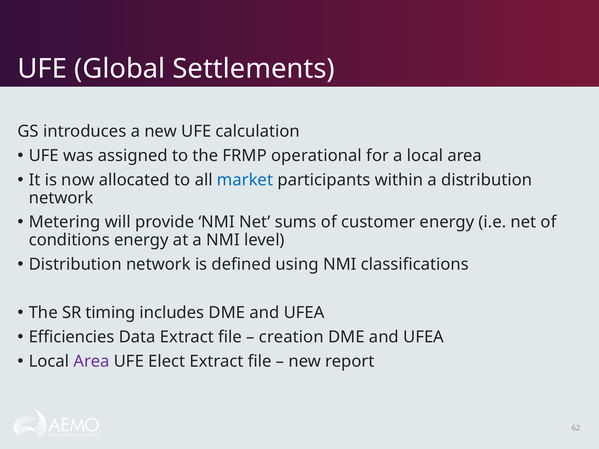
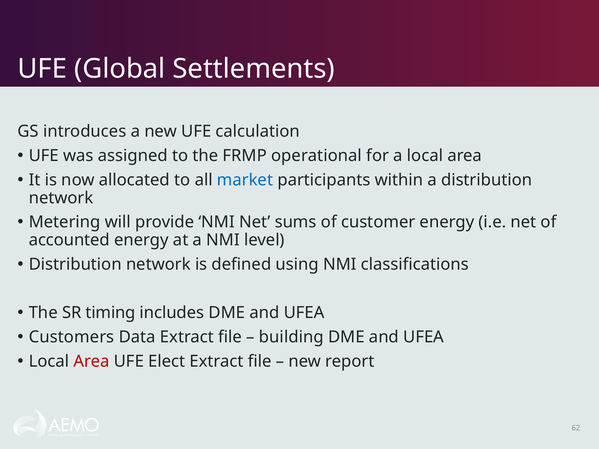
conditions: conditions -> accounted (69, 240)
Efficiencies: Efficiencies -> Customers (72, 337)
creation: creation -> building (291, 337)
Area colour: purple -> red (92, 361)
